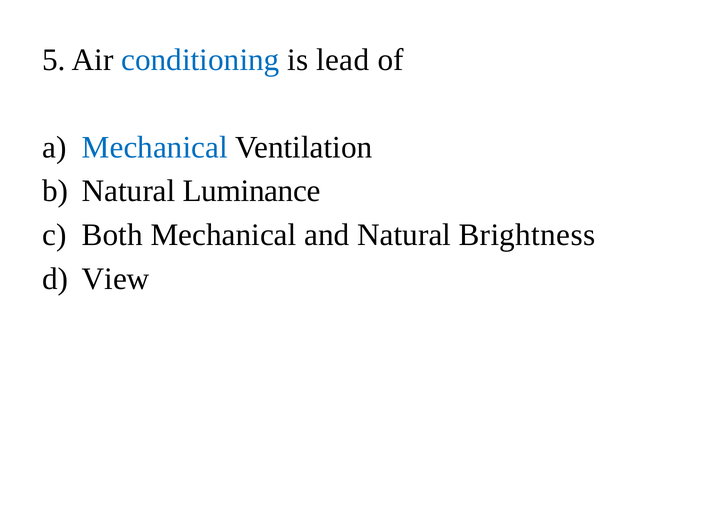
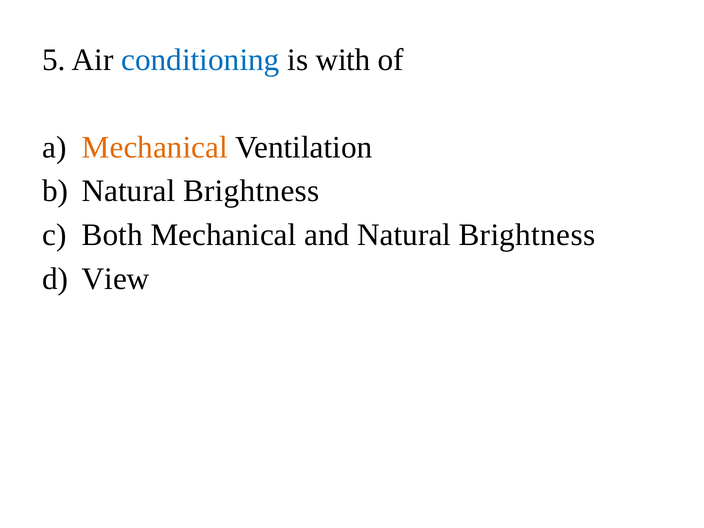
lead: lead -> with (343, 60)
Mechanical colour: blue -> orange (155, 147)
Luminance: Luminance -> Brightness (251, 191)
